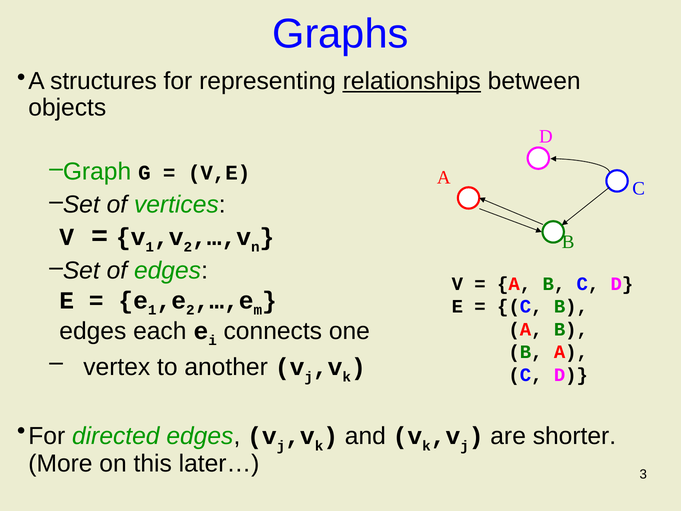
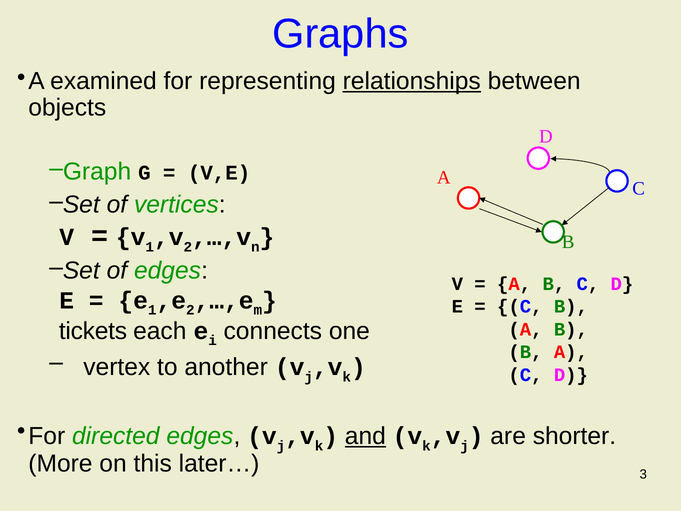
structures: structures -> examined (103, 81)
edges: edges -> tickets (93, 331)
and underline: none -> present (365, 436)
